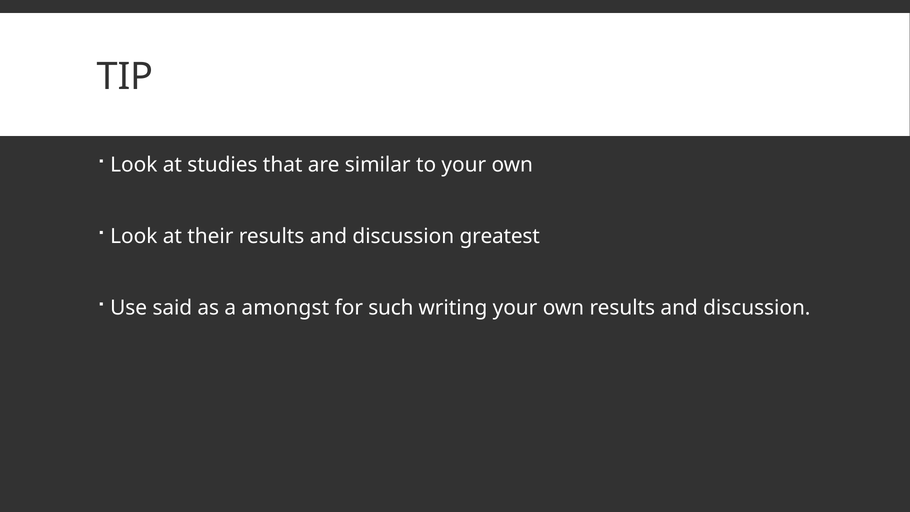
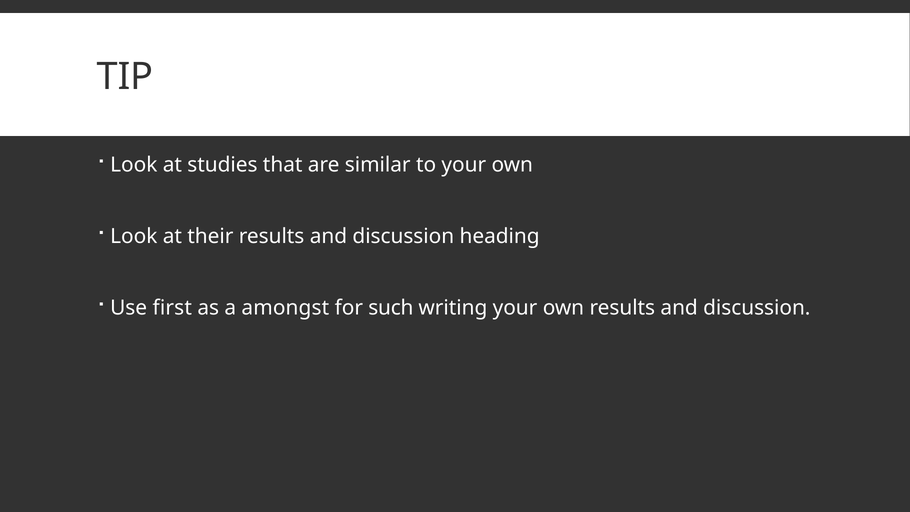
greatest: greatest -> heading (500, 236)
said: said -> first (172, 308)
